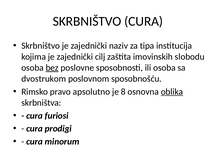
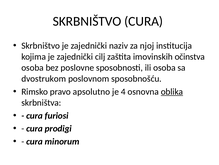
tipa: tipa -> njoj (147, 46)
slobodu: slobodu -> očinstva (190, 56)
bez underline: present -> none (52, 67)
8: 8 -> 4 (123, 91)
